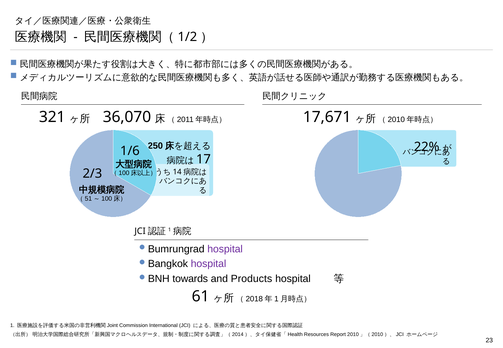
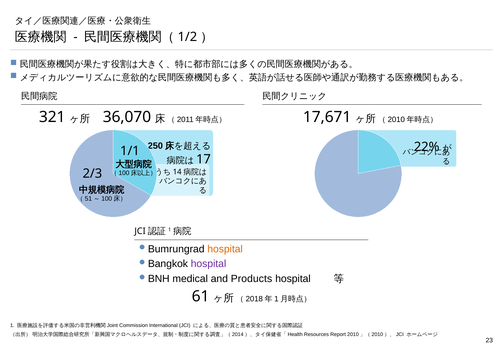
1/6: 1/6 -> 1/1 (130, 151)
hospital colour: purple -> orange (225, 249)
towards: towards -> medical (190, 279)
